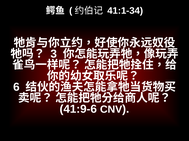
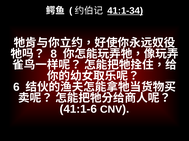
41:1-34 underline: none -> present (125, 11)
3: 3 -> 8 (54, 54)
41:9-6: 41:9-6 -> 41:1-6 (78, 110)
